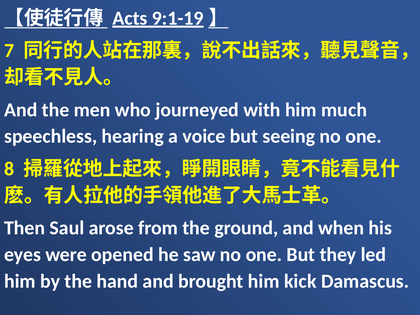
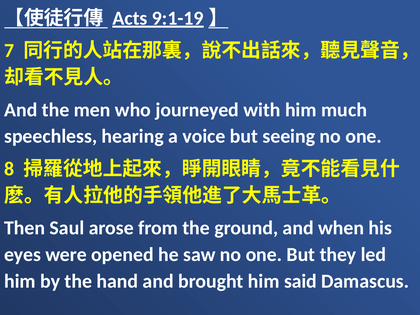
kick: kick -> said (300, 281)
